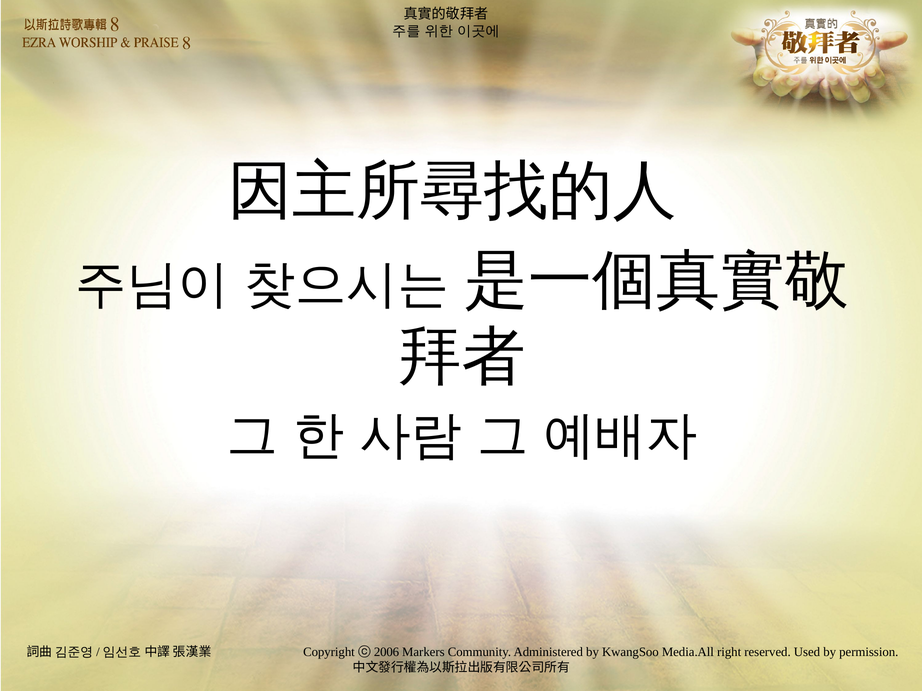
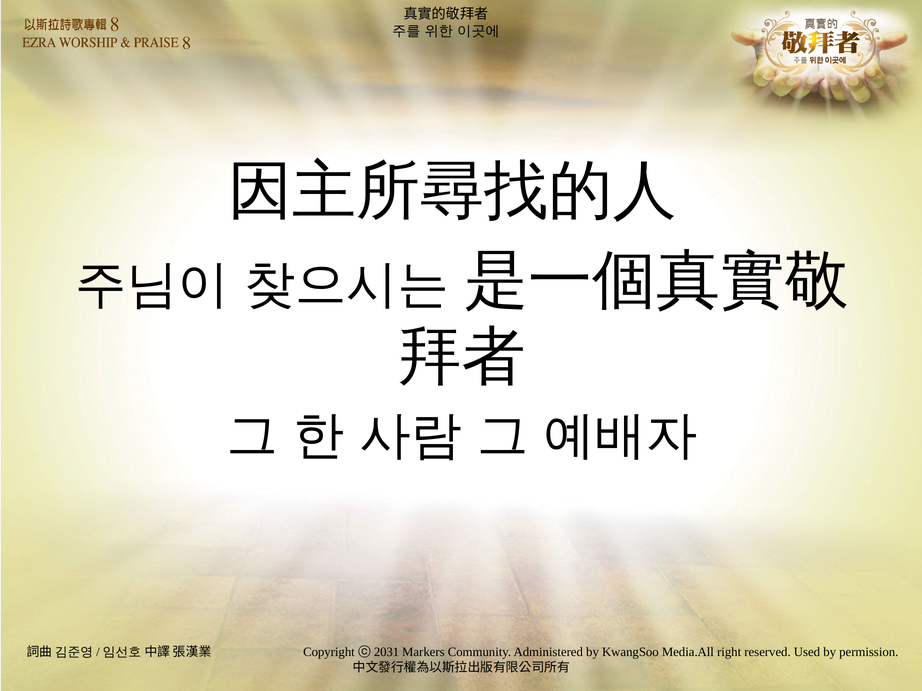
2006: 2006 -> 2031 (387, 652)
